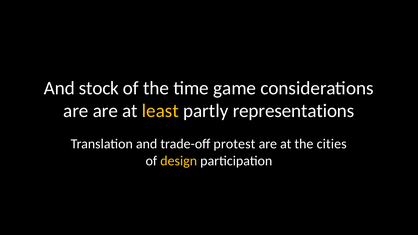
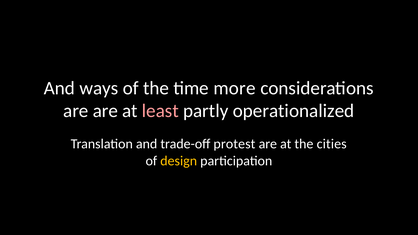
stock: stock -> ways (99, 88)
game: game -> more (235, 88)
least colour: yellow -> pink (160, 111)
representations: representations -> operationalized (293, 111)
